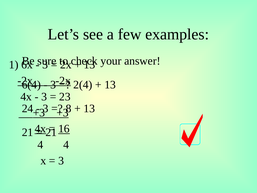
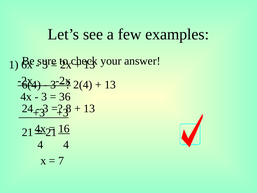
23: 23 -> 36 (65, 97)
3: 3 -> 7 (61, 161)
